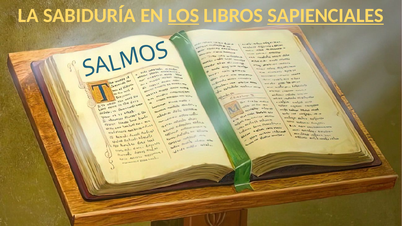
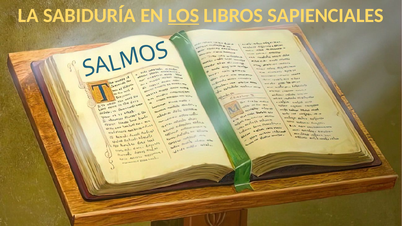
SAPIENCIALES underline: present -> none (326, 16)
